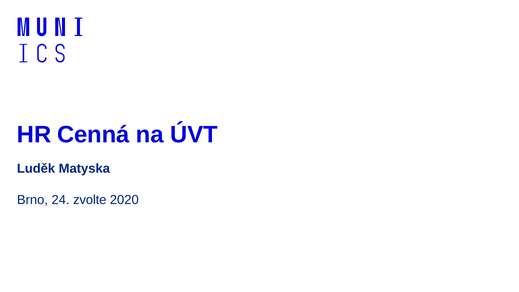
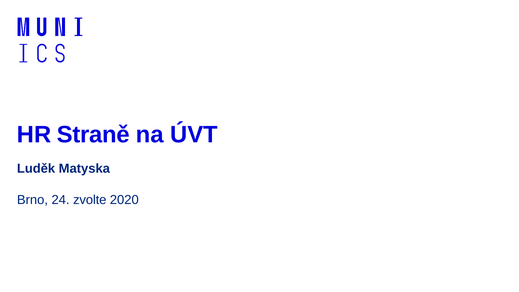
Cenná: Cenná -> Straně (93, 135)
